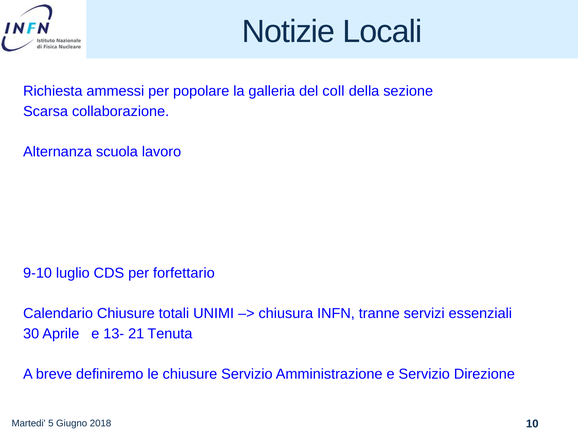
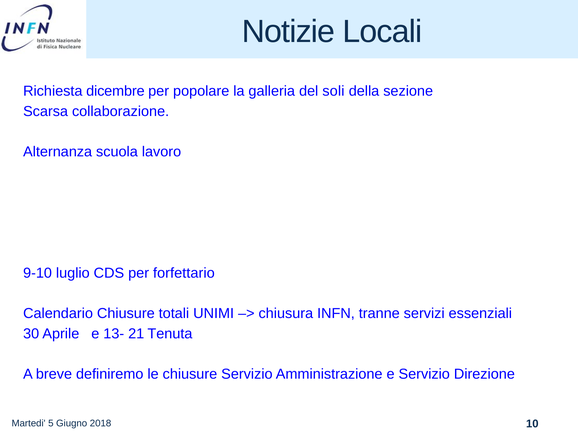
ammessi: ammessi -> dicembre (115, 91)
coll: coll -> soli (333, 91)
